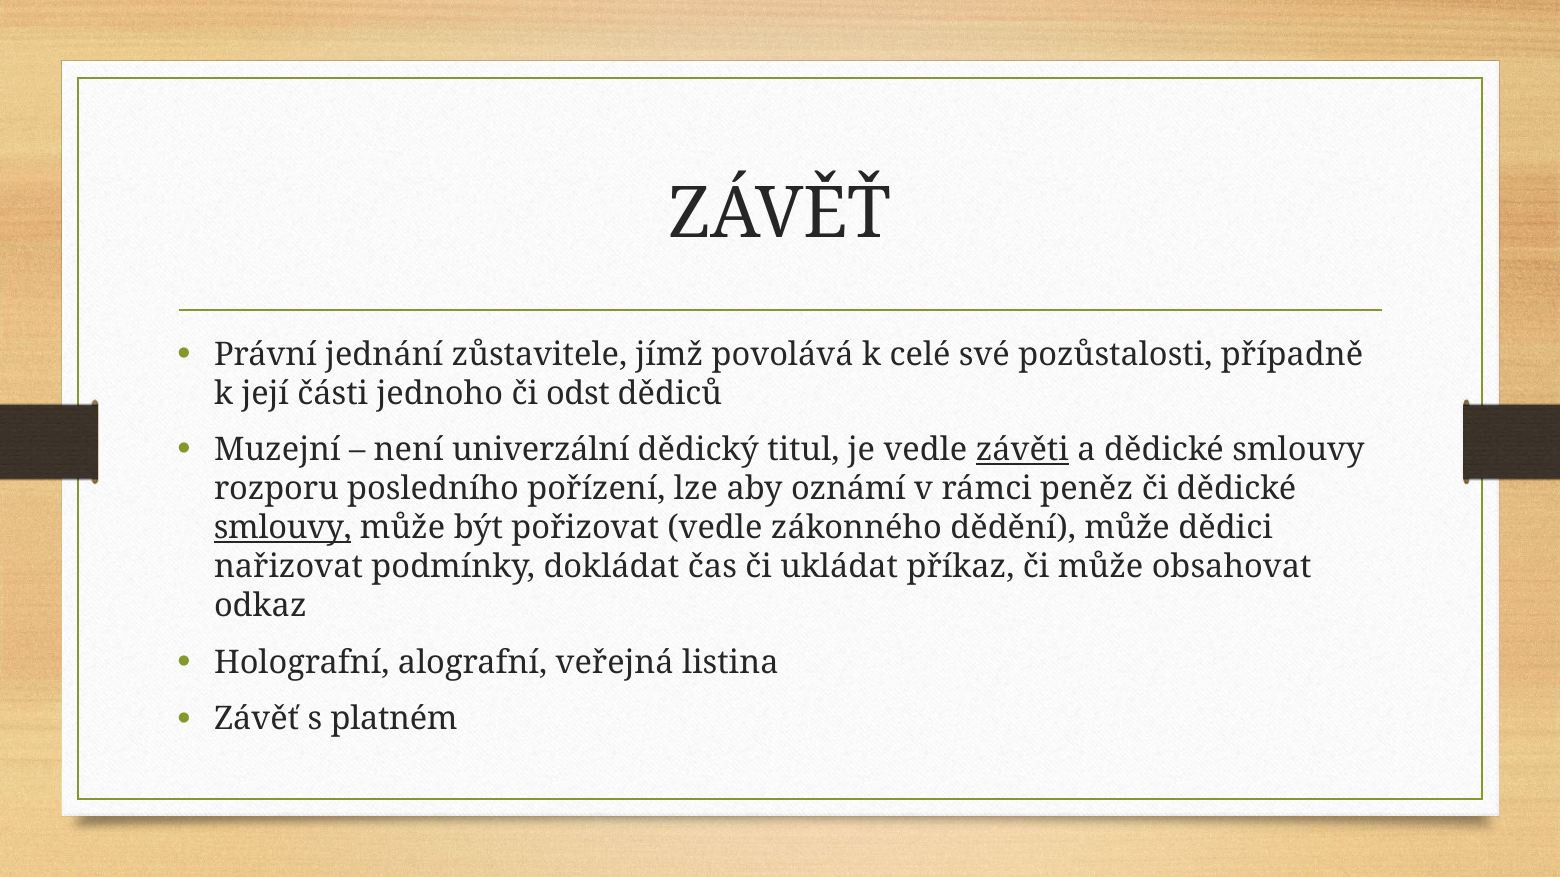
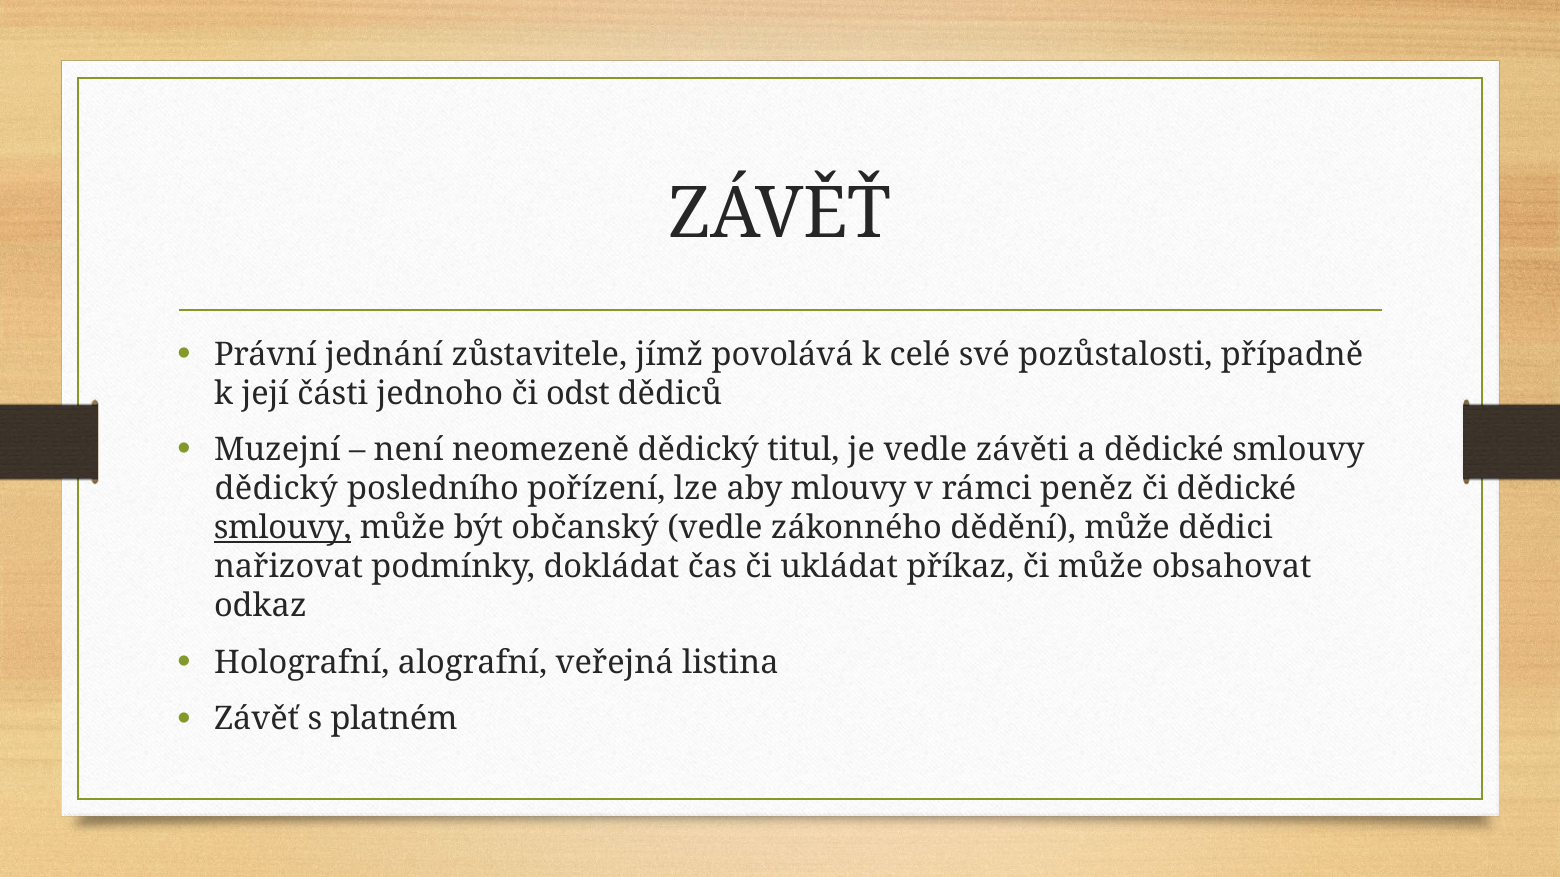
univerzální: univerzální -> neomezeně (541, 450)
závěti underline: present -> none (1022, 450)
rozporu: rozporu -> dědický (276, 489)
oznámí: oznámí -> mlouvy (849, 489)
pořizovat: pořizovat -> občanský (585, 528)
